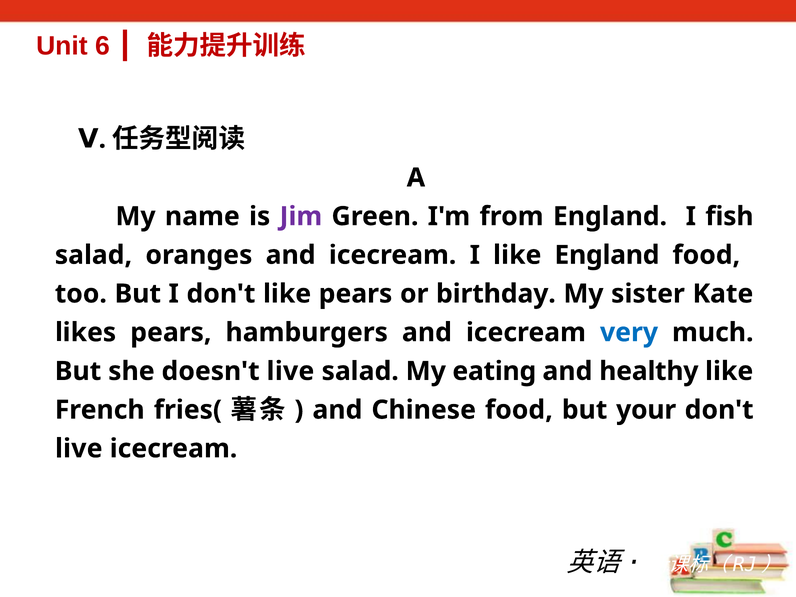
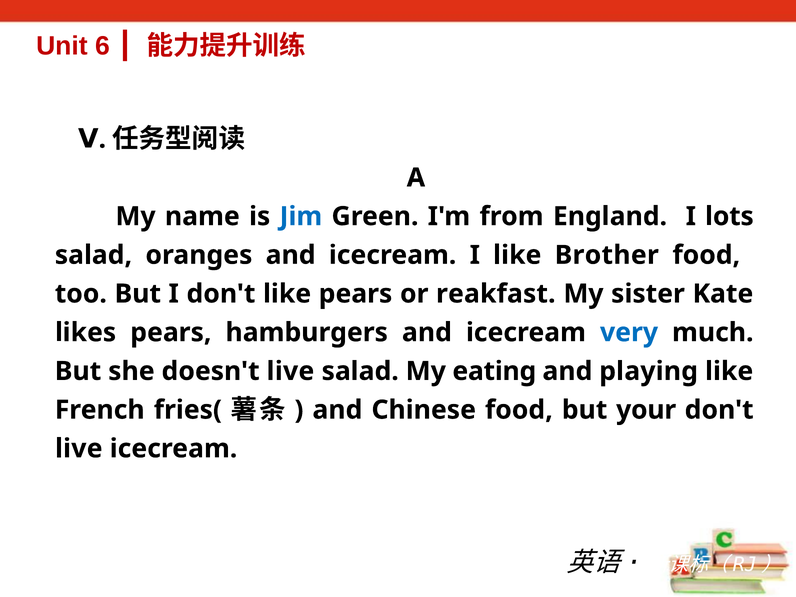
Jim colour: purple -> blue (301, 216)
fish: fish -> lots (729, 216)
like England: England -> Brother (607, 255)
birthday: birthday -> reakfast (496, 294)
healthy: healthy -> playing (649, 371)
